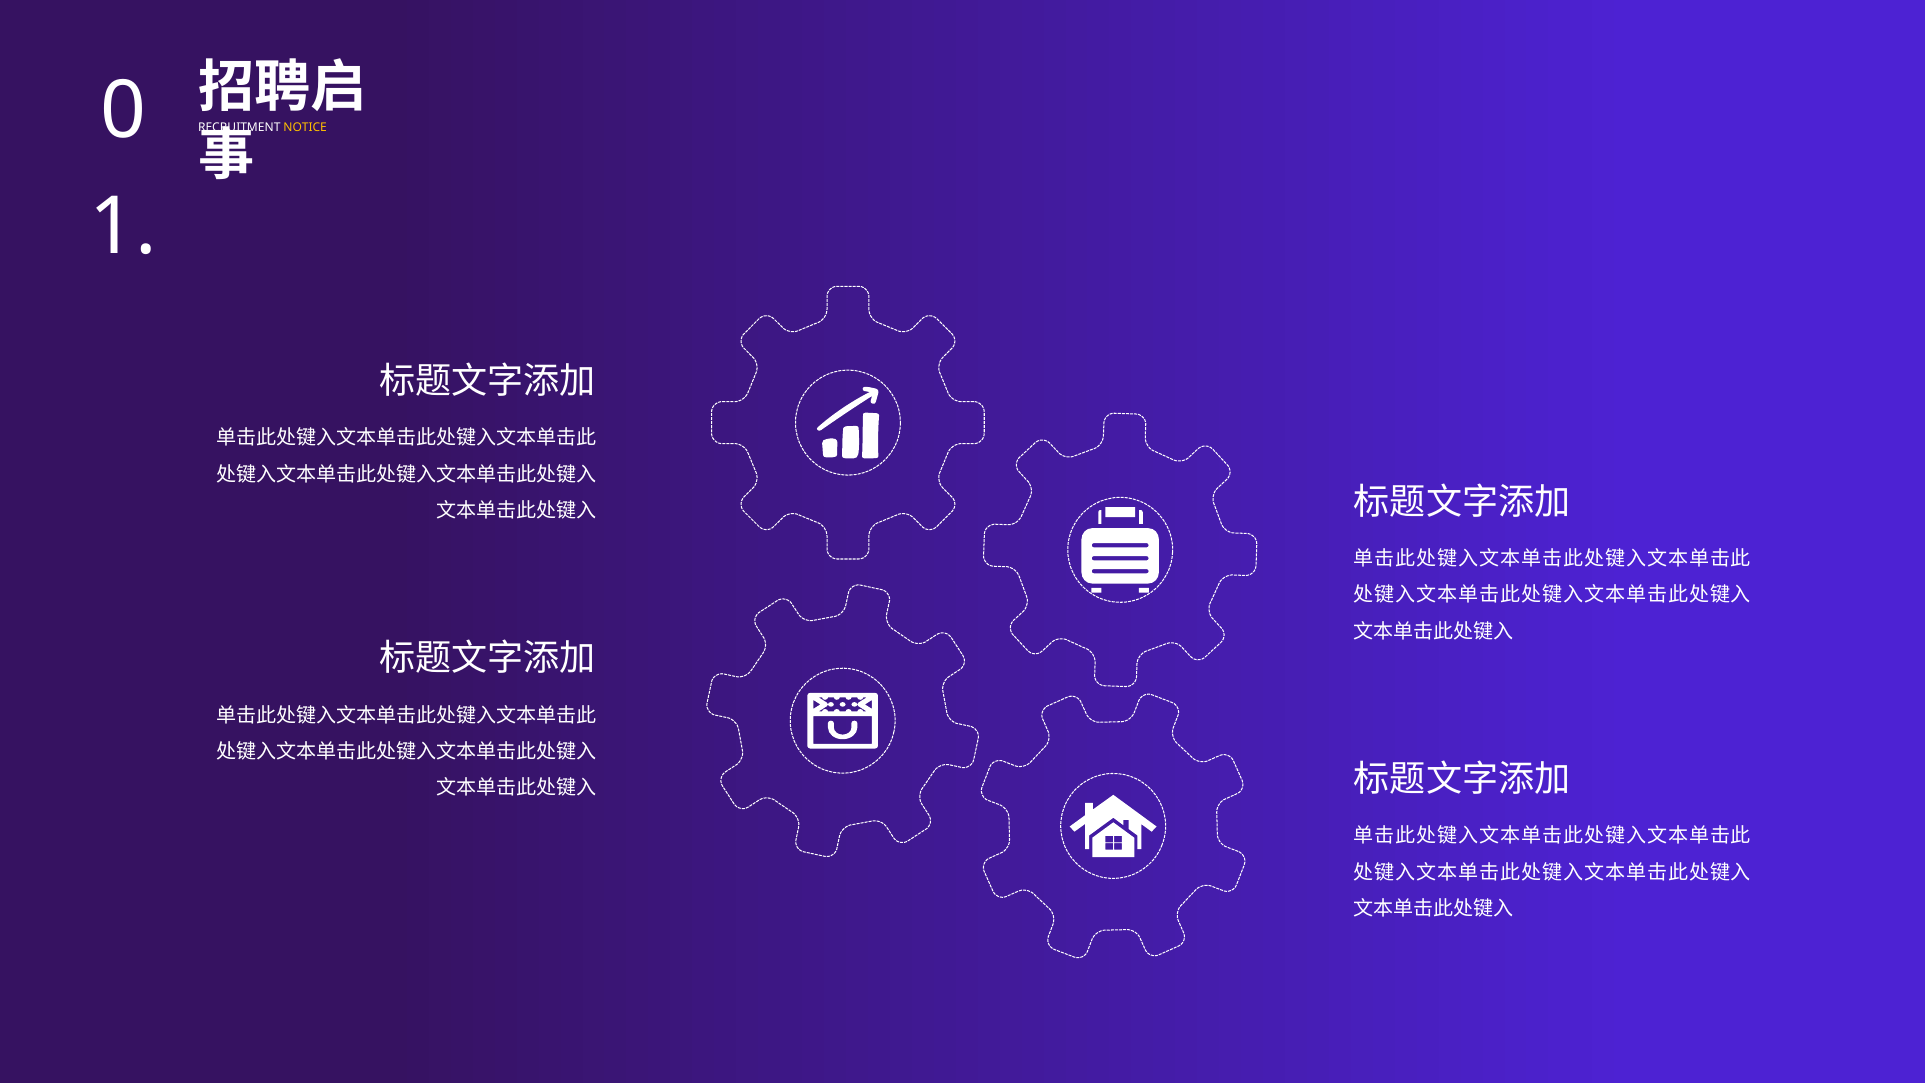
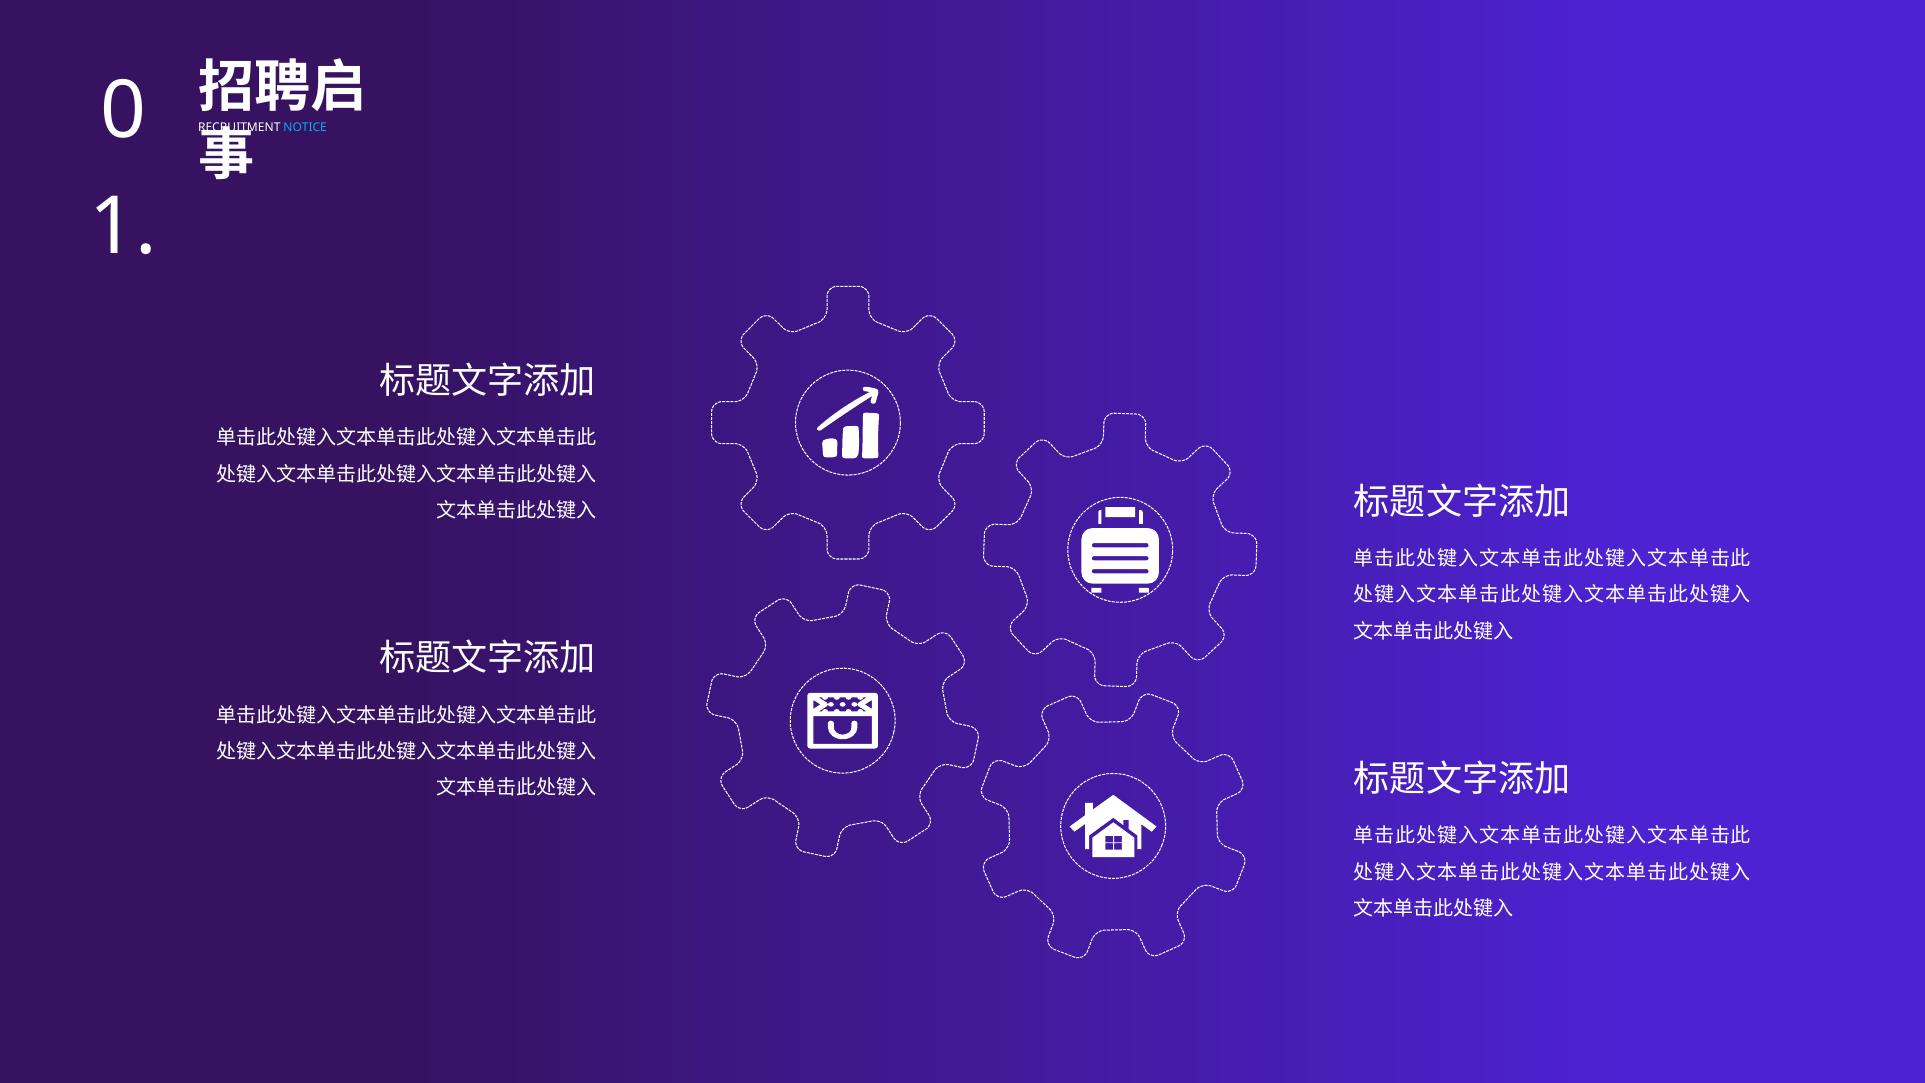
NOTICE colour: yellow -> light blue (305, 127)
